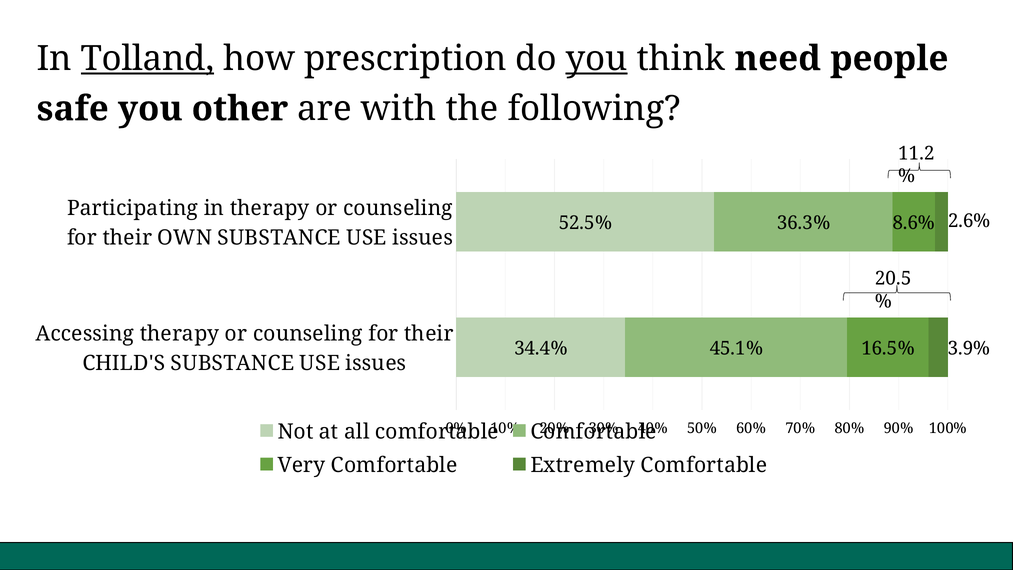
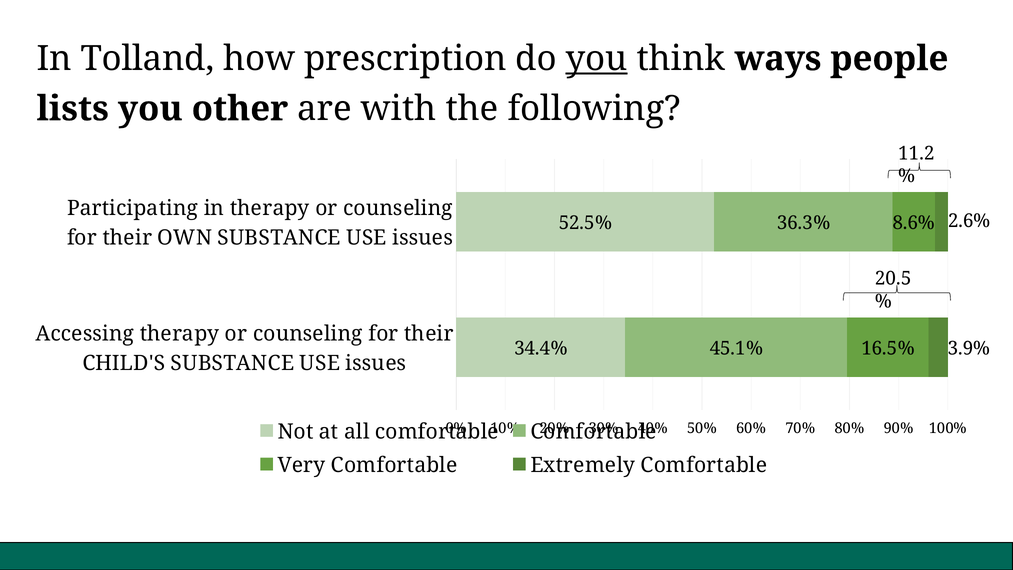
Tolland underline: present -> none (148, 59)
need: need -> ways (778, 59)
safe: safe -> lists (73, 109)
